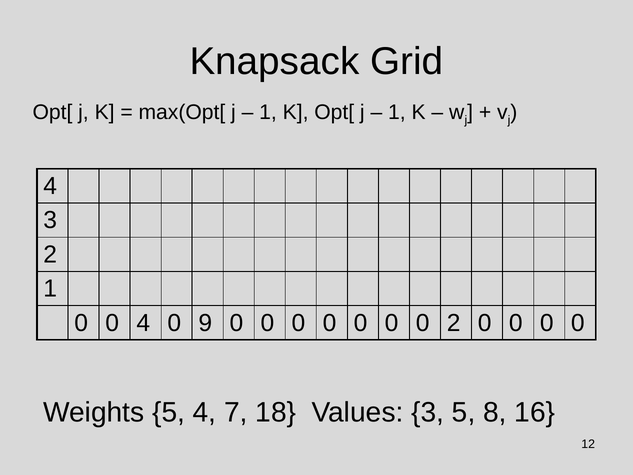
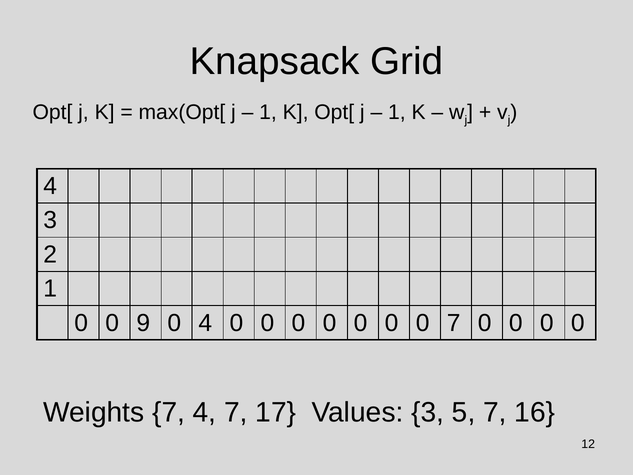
0 4: 4 -> 9 (143, 323)
0 9: 9 -> 4 (205, 323)
0 2: 2 -> 7 (454, 323)
Weights 5: 5 -> 7 (169, 412)
18: 18 -> 17 (276, 412)
5 8: 8 -> 7 (495, 412)
